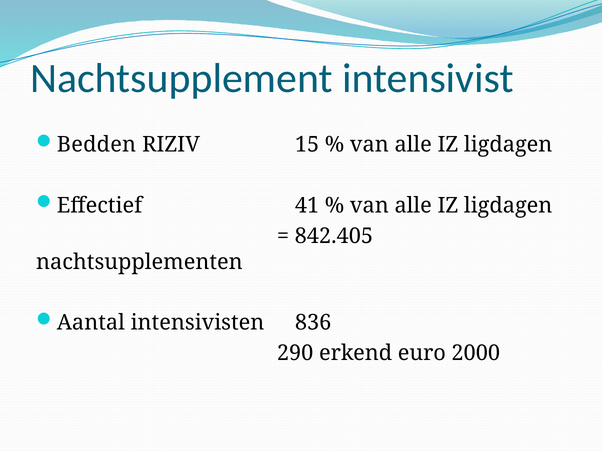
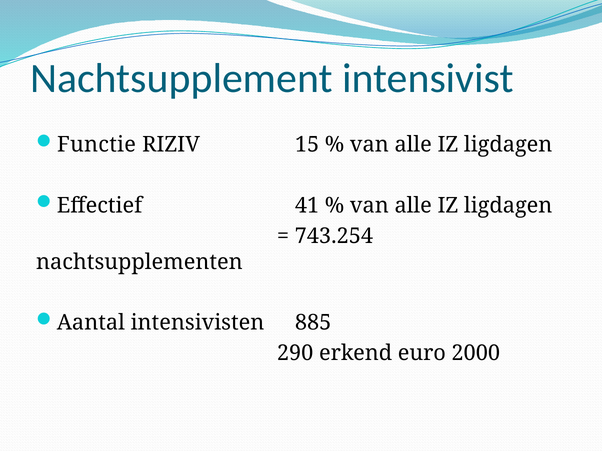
Bedden: Bedden -> Functie (96, 145)
842.405: 842.405 -> 743.254 (334, 236)
836: 836 -> 885 (313, 323)
